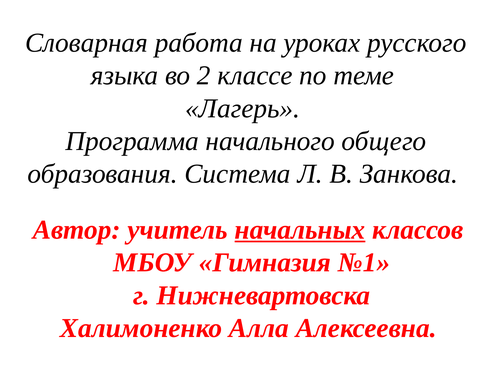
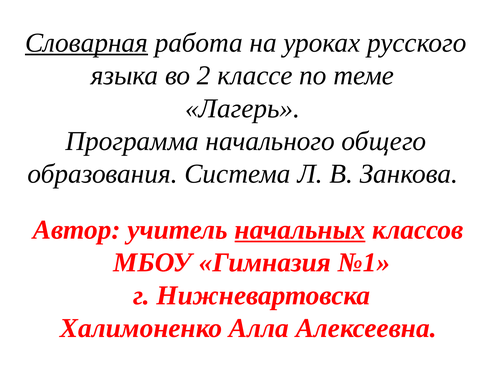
Словарная underline: none -> present (87, 43)
